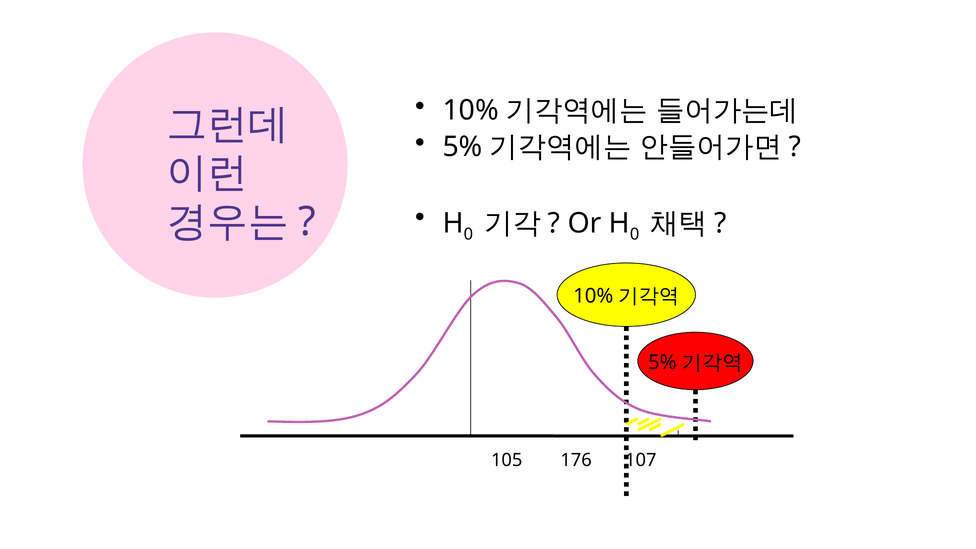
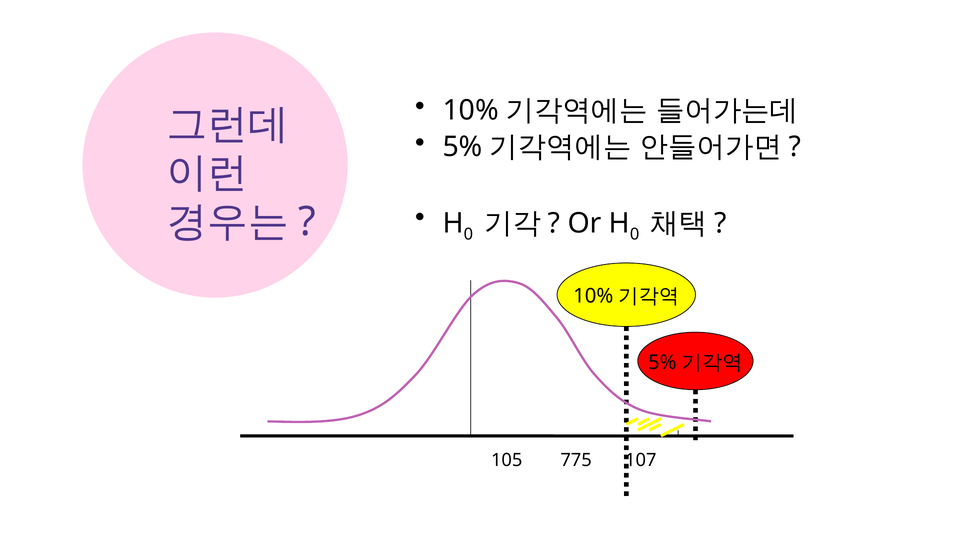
176: 176 -> 775 (576, 460)
